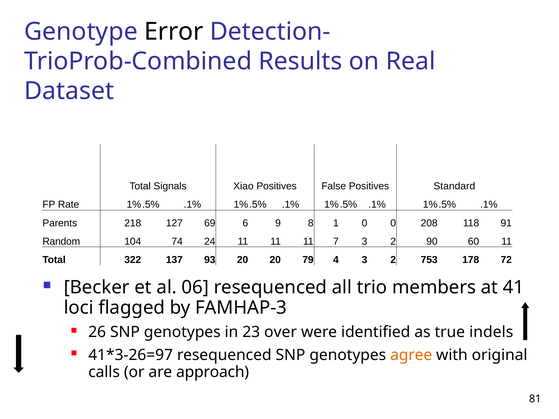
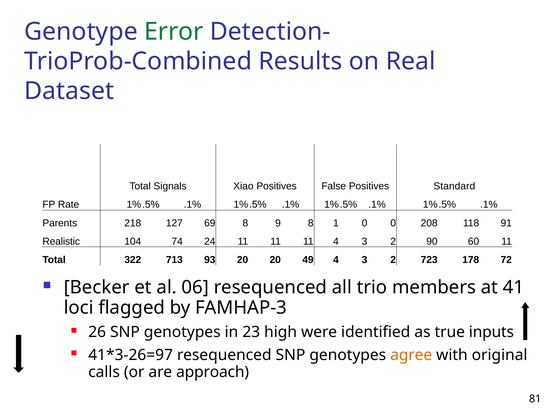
Error colour: black -> green (174, 32)
69 6: 6 -> 8 (245, 223)
Random: Random -> Realistic (61, 242)
11 7: 7 -> 4 (336, 242)
137: 137 -> 713 (174, 260)
79: 79 -> 49 (308, 260)
753: 753 -> 723 (429, 260)
over: over -> high (281, 332)
indels: indels -> inputs (491, 332)
